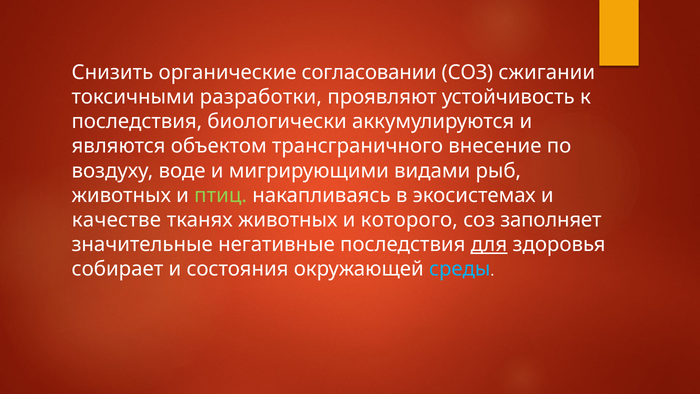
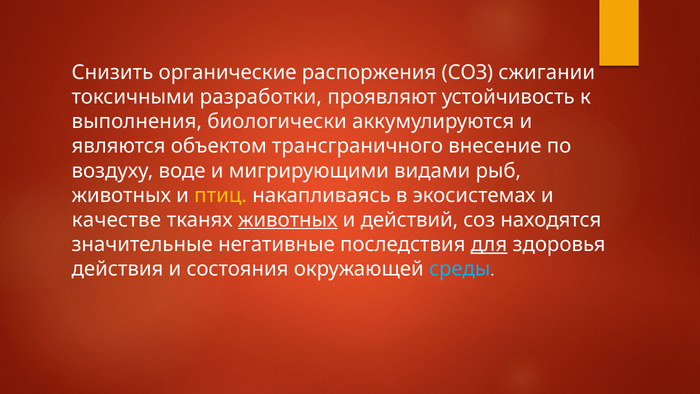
согласовании: согласовании -> распоржения (369, 73)
последствия: последствия -> выполнения (137, 122)
птиц colour: light green -> yellow (221, 195)
животных underline: none -> present (288, 220)
которого: которого -> действий (409, 220)
заполняет: заполняет -> находятся (551, 220)
собирает: собирает -> действия (117, 269)
